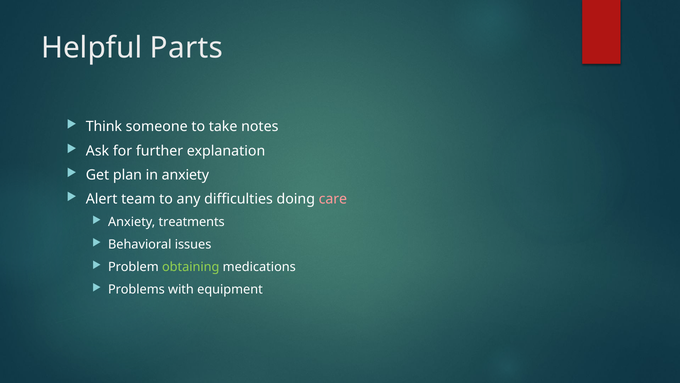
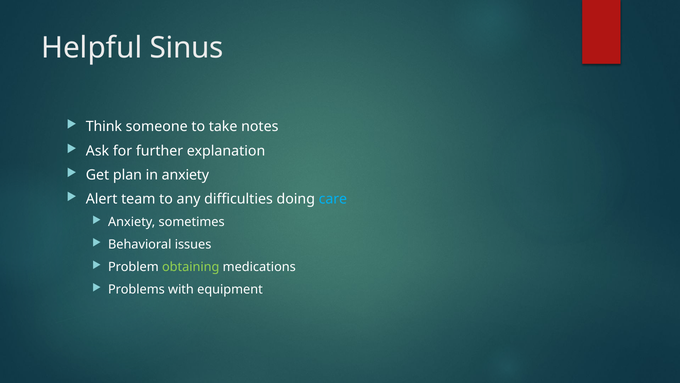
Parts: Parts -> Sinus (187, 48)
care colour: pink -> light blue (333, 199)
treatments: treatments -> sometimes (192, 222)
